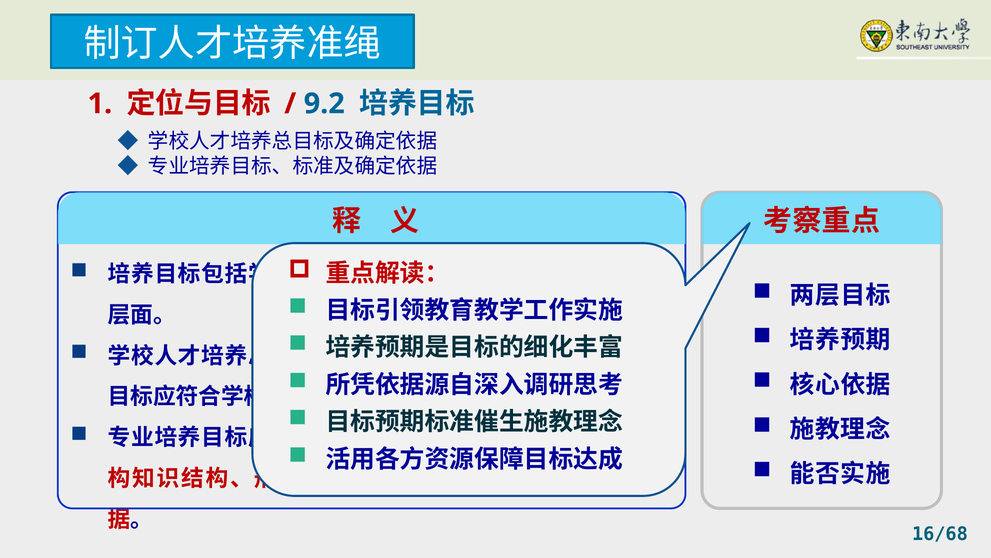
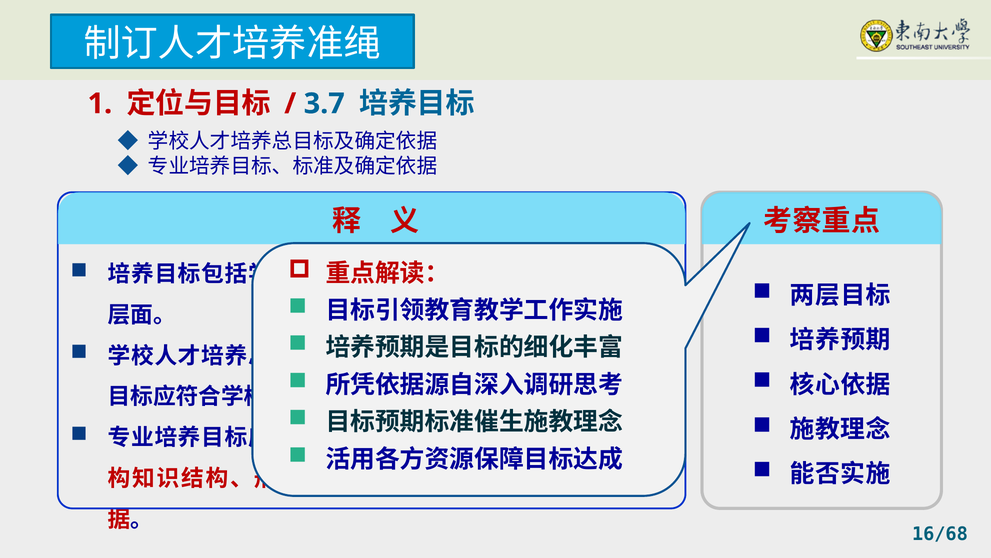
9.2: 9.2 -> 3.7 (324, 104)
